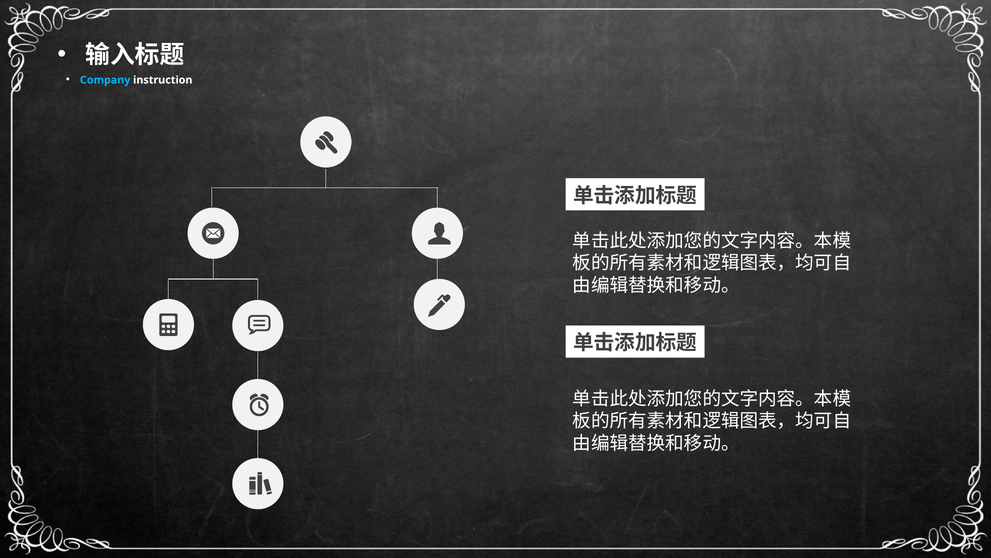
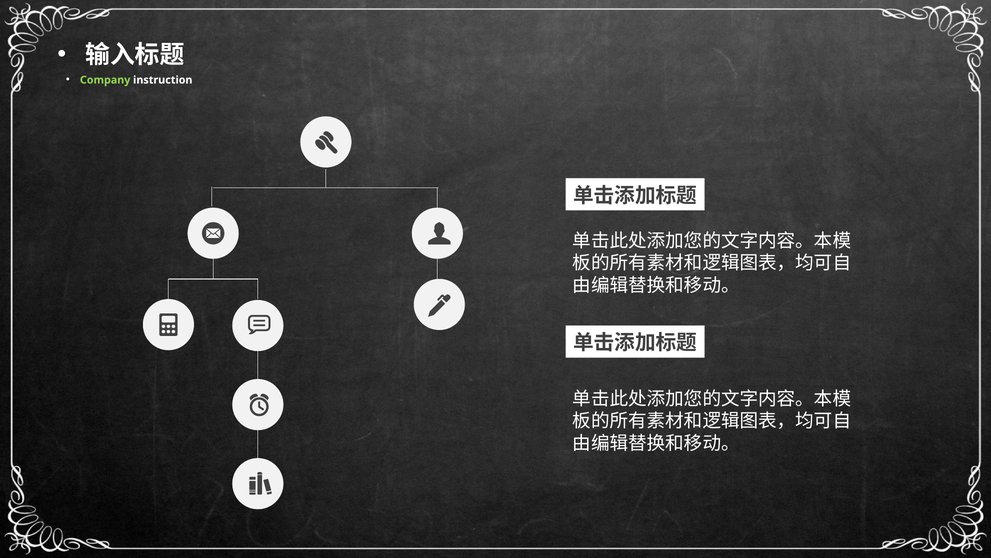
Company colour: light blue -> light green (105, 80)
